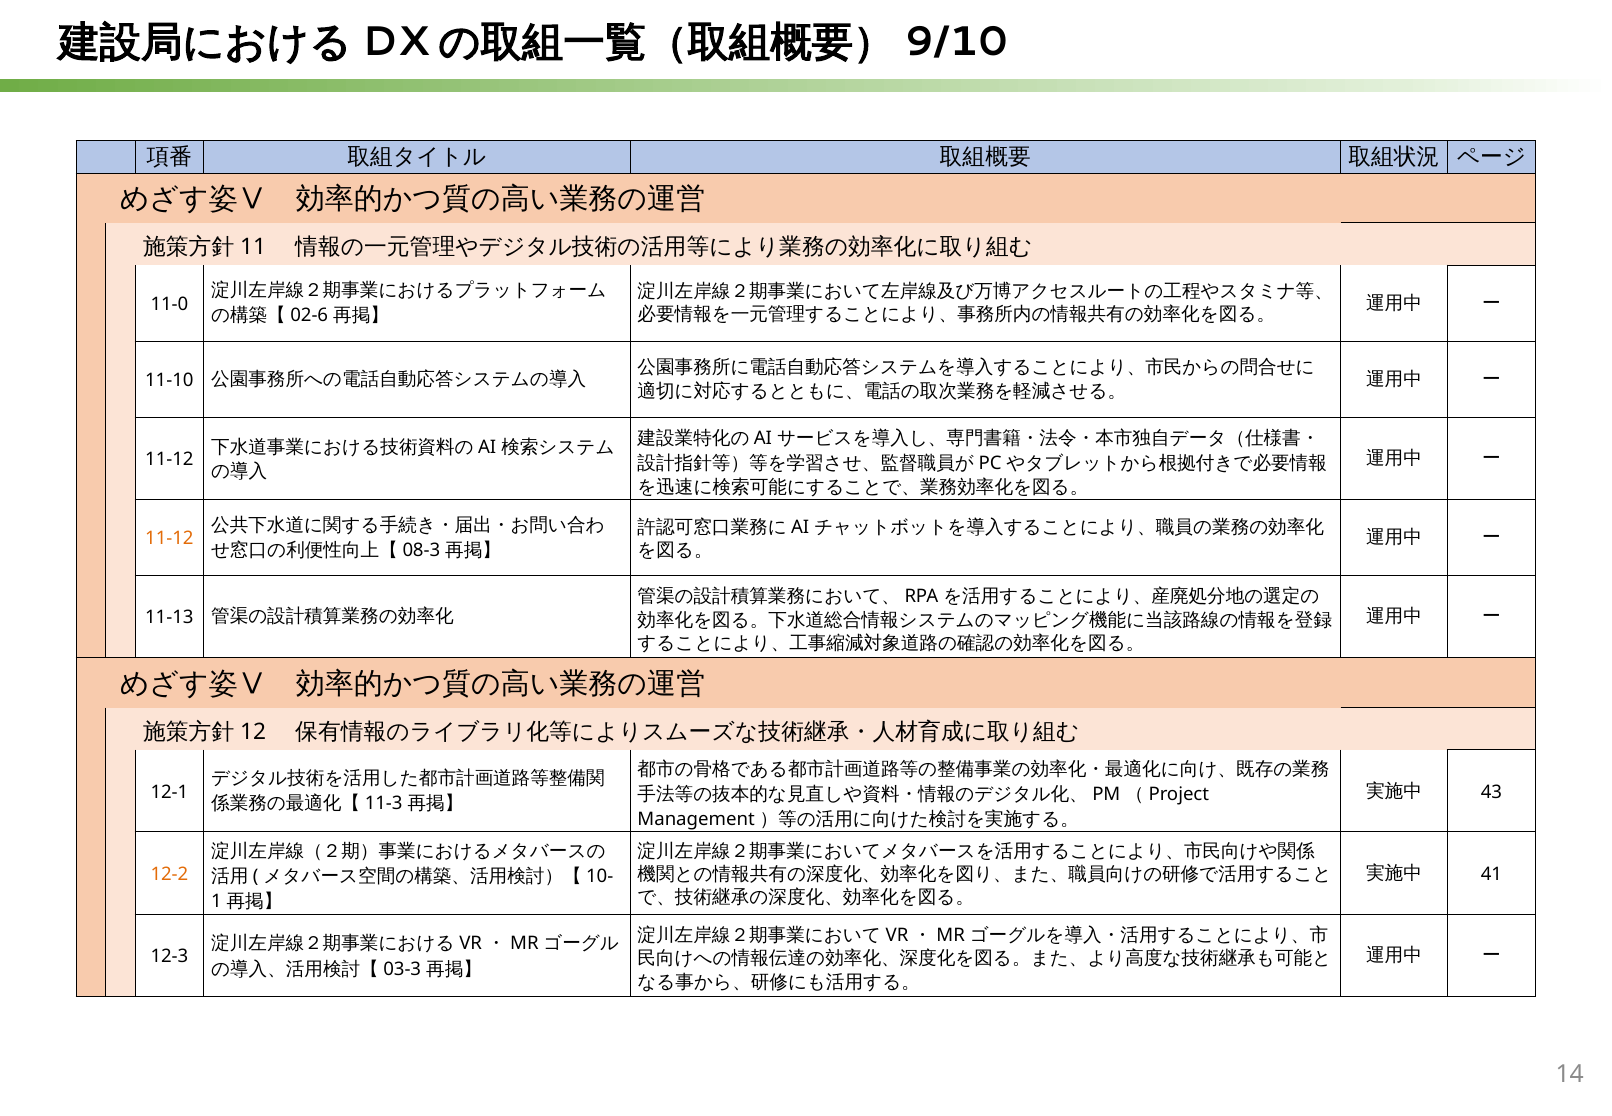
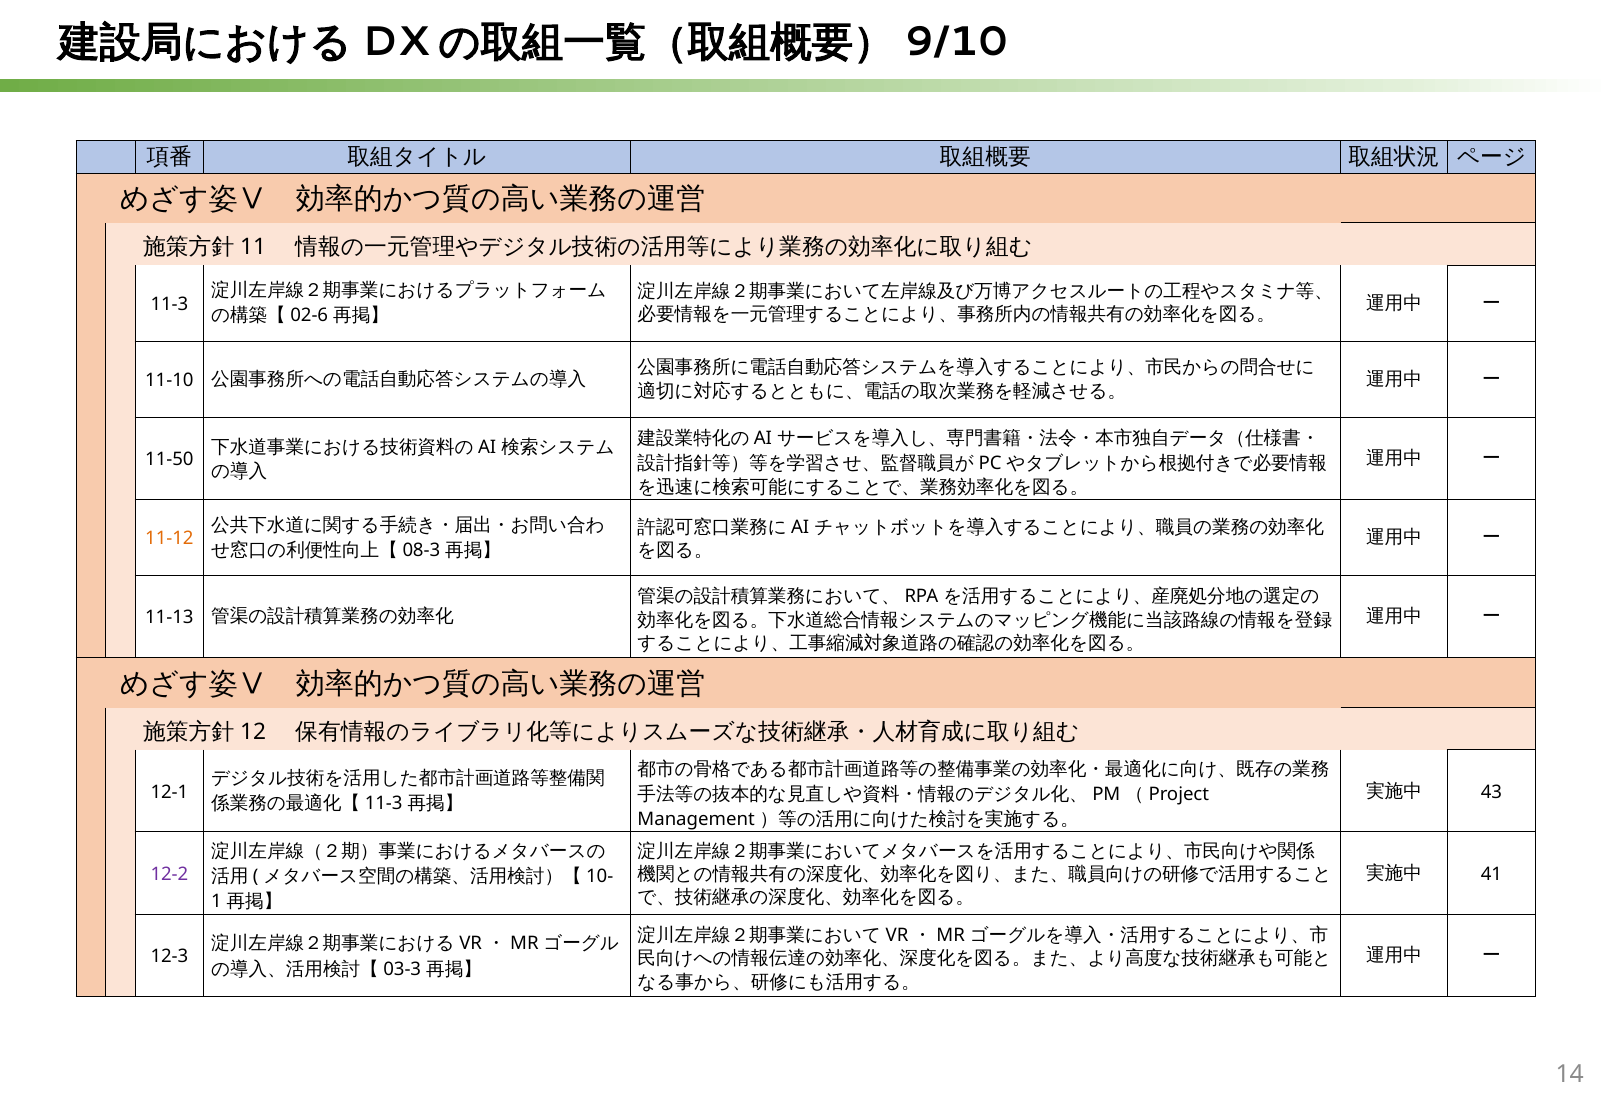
11-0: 11-0 -> 11-3 (169, 304)
11-12: 11-12 -> 11-50 (169, 459)
12-2 colour: orange -> purple (169, 874)
